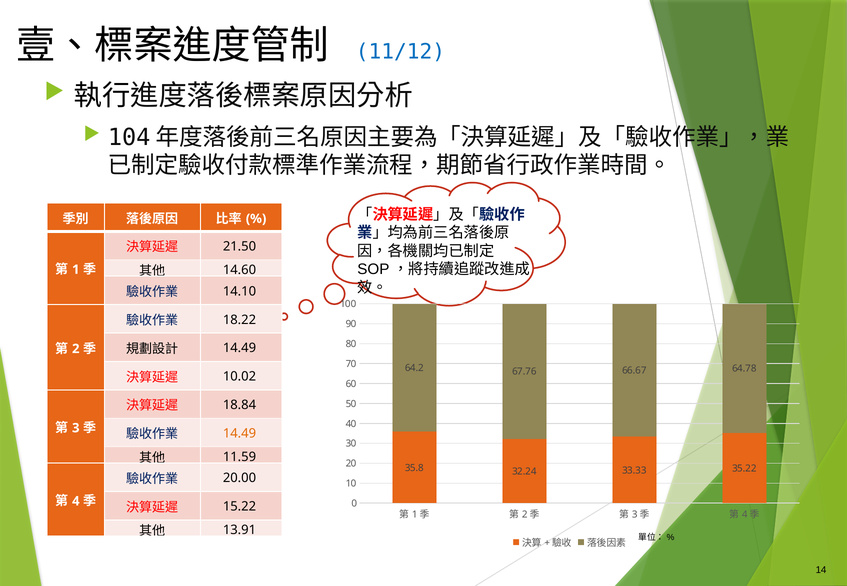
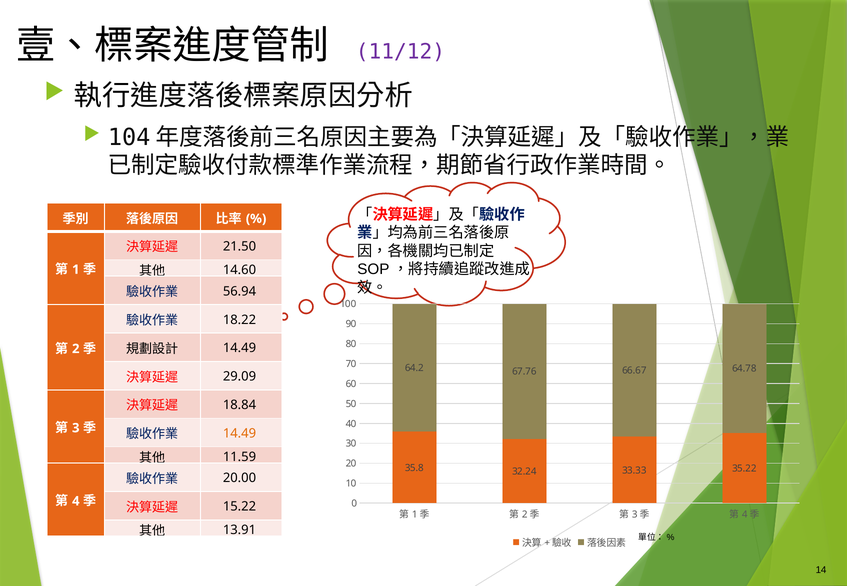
11/12 colour: blue -> purple (400, 52)
14.10: 14.10 -> 56.94 (239, 291)
10.02: 10.02 -> 29.09 (239, 377)
